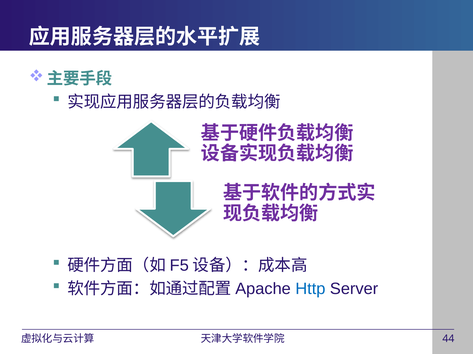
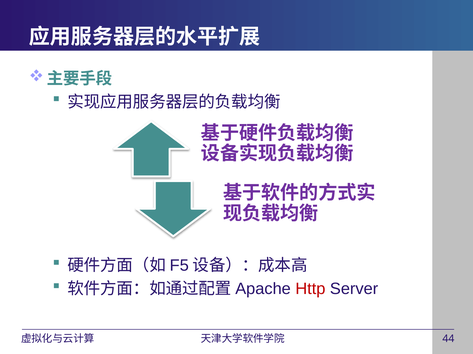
Http colour: blue -> red (310, 289)
